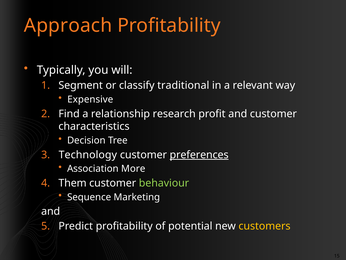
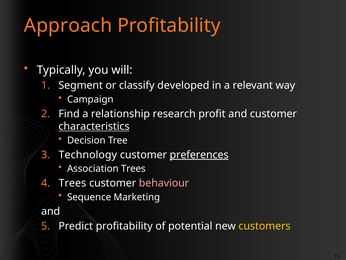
traditional: traditional -> developed (183, 85)
Expensive: Expensive -> Campaign (90, 99)
characteristics underline: none -> present (94, 126)
Association More: More -> Trees (133, 168)
Them: Them -> Trees (72, 183)
behaviour colour: light green -> pink (164, 183)
